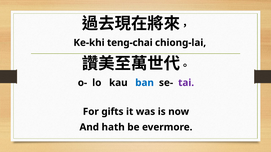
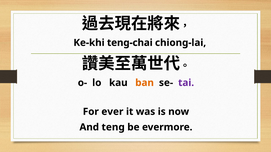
ban colour: blue -> orange (145, 83)
gifts: gifts -> ever (112, 112)
hath: hath -> teng (113, 127)
